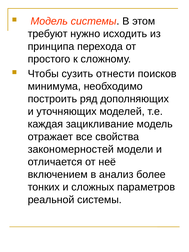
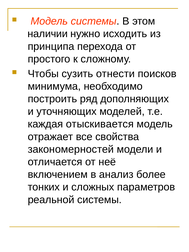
требуют: требуют -> наличии (48, 34)
зацикливание: зацикливание -> отыскивается (100, 124)
